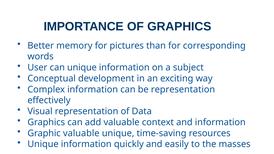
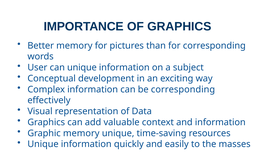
be representation: representation -> corresponding (183, 89)
Graphic valuable: valuable -> memory (81, 133)
